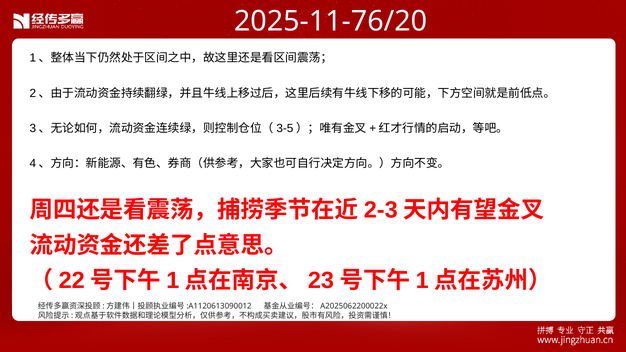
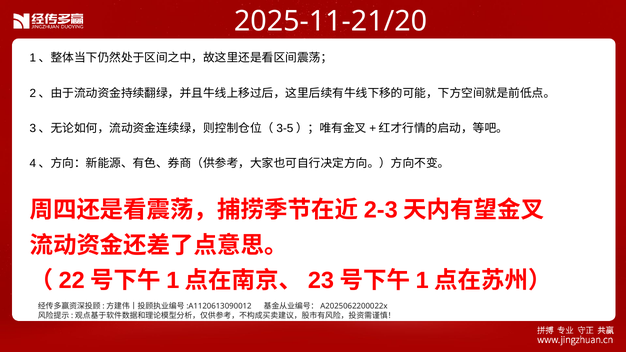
2025-11-76/20: 2025-11-76/20 -> 2025-11-21/20 (331, 22)
